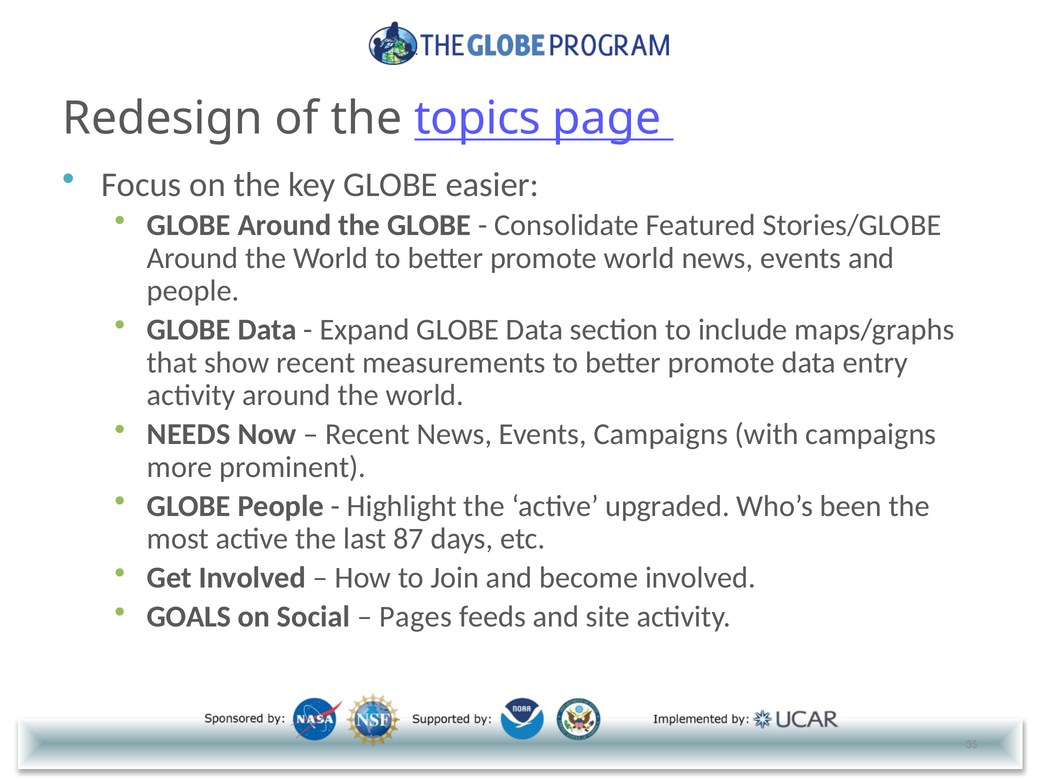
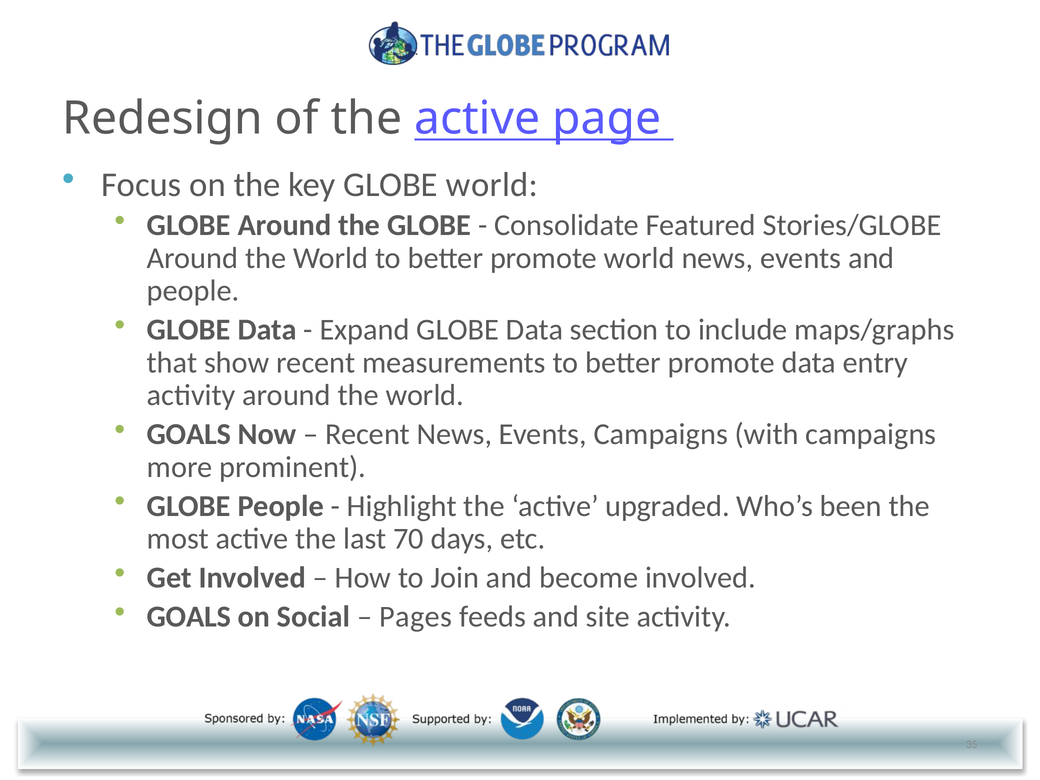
of the topics: topics -> active (477, 118)
GLOBE easier: easier -> world (492, 185)
NEEDS: NEEDS -> GOALS (189, 434)
87: 87 -> 70 (408, 539)
